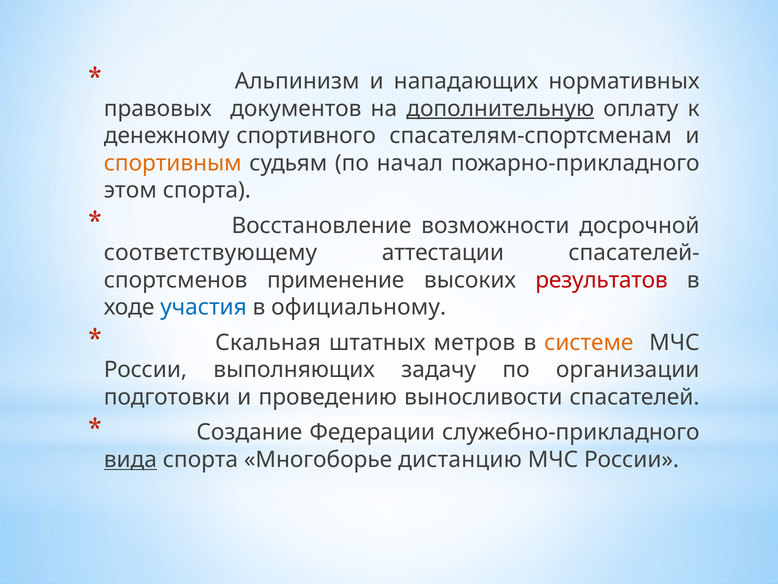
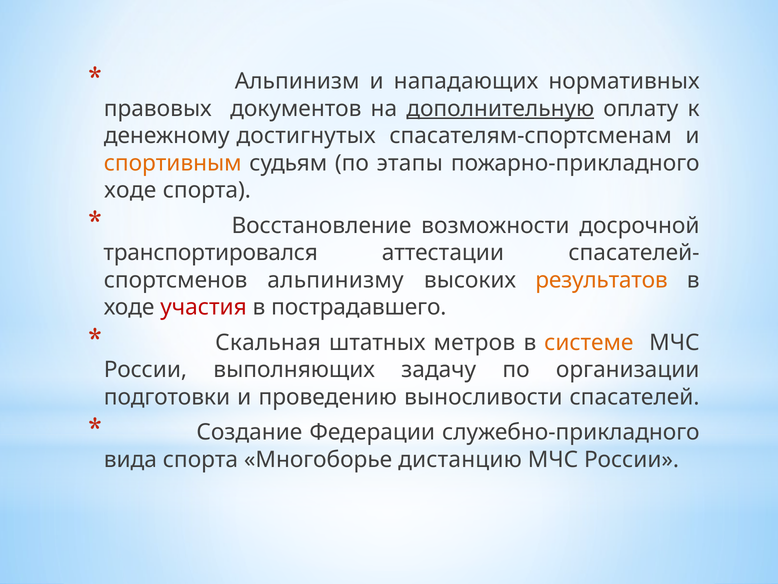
спортивного: спортивного -> достигнутых (306, 136)
начал: начал -> этапы (410, 163)
этом: этом -> ходе (130, 190)
соответствующему: соответствующему -> транспортировался (211, 253)
применение: применение -> альпинизму (336, 280)
результатов colour: red -> orange (602, 280)
участия colour: blue -> red (204, 307)
официальному: официальному -> пострадавшего (359, 307)
вида underline: present -> none (130, 459)
